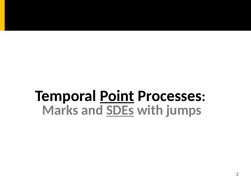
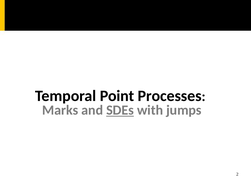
Point underline: present -> none (117, 96)
